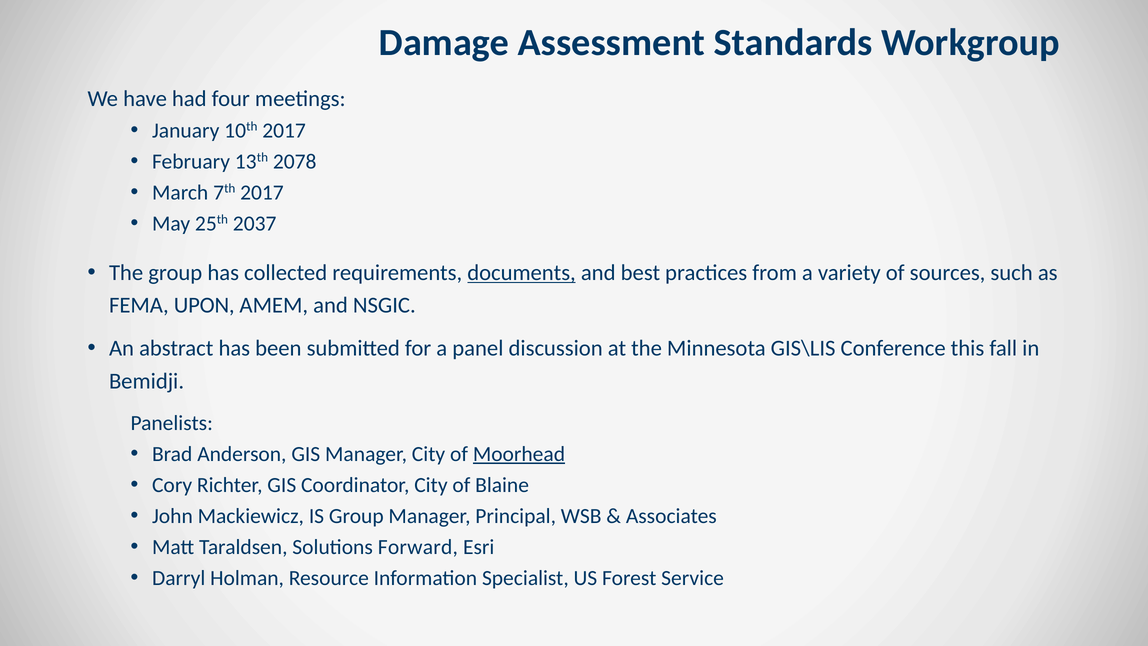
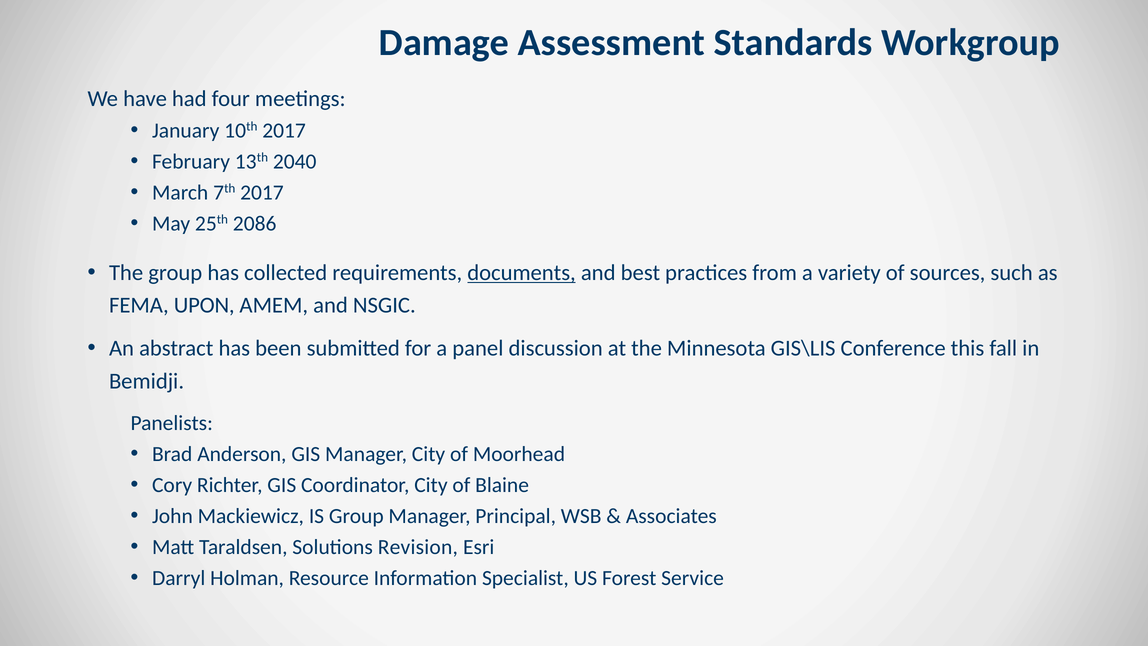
2078: 2078 -> 2040 (295, 161)
2037: 2037 -> 2086 (255, 223)
Moorhead underline: present -> none (519, 454)
Forward: Forward -> Revision (418, 547)
